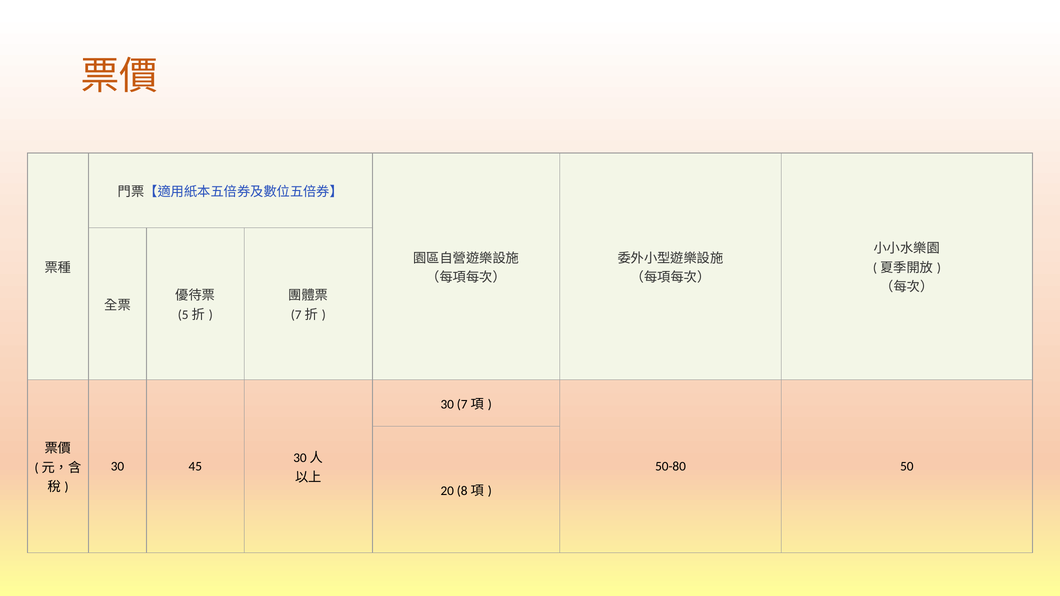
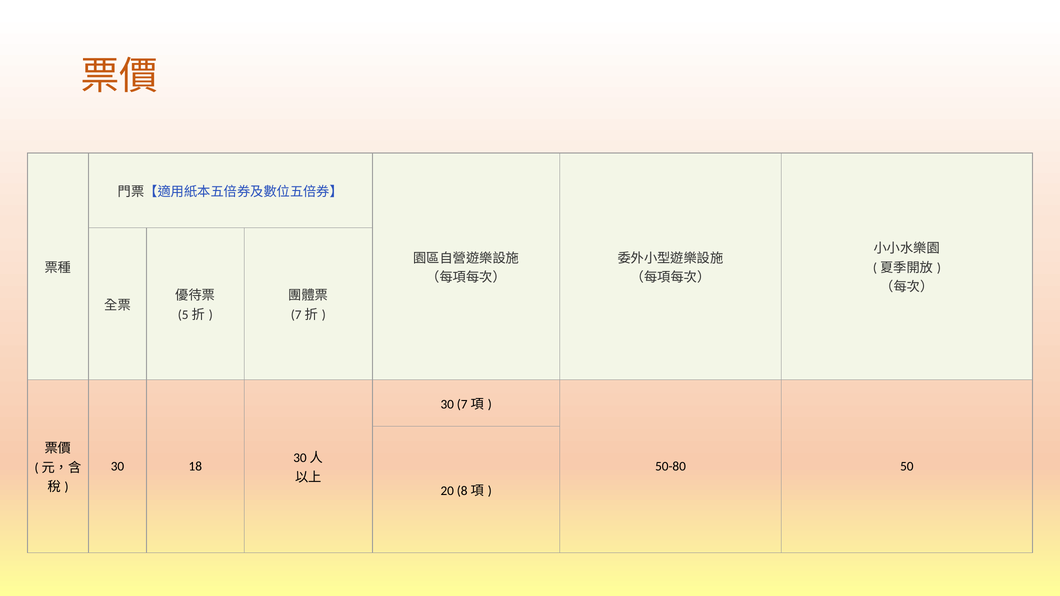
45: 45 -> 18 (195, 467)
